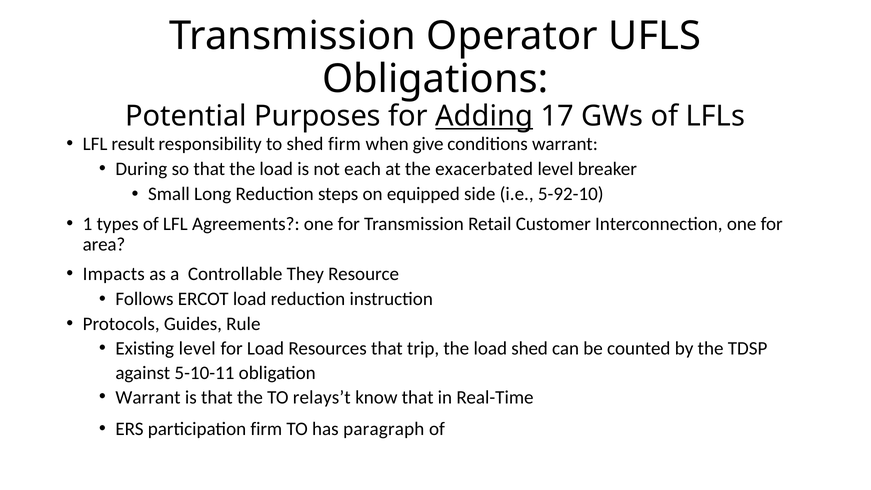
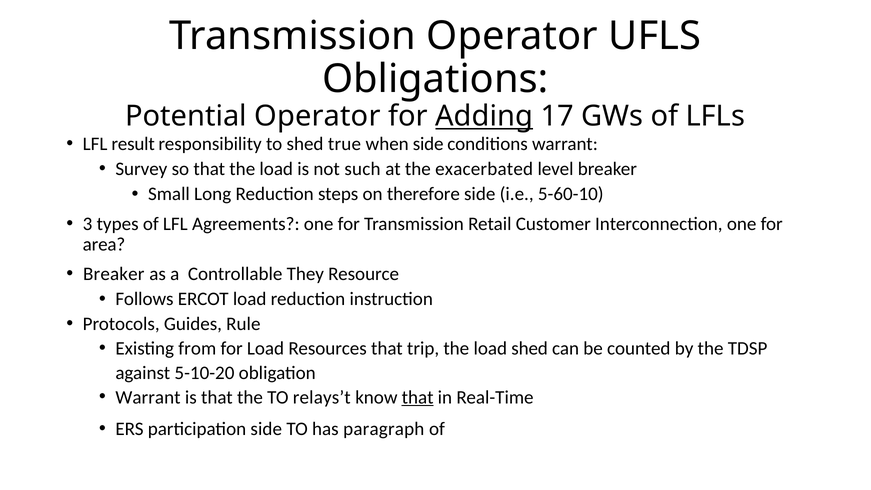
Potential Purposes: Purposes -> Operator (318, 116)
shed firm: firm -> true (344, 144)
when give: give -> side (428, 144)
During: During -> Survey (141, 169)
each: each -> such (363, 169)
equipped: equipped -> therefore (423, 194)
5-92-10: 5-92-10 -> 5-60-10 (571, 194)
1: 1 -> 3 (88, 224)
Impacts: Impacts -> Breaker (114, 274)
Existing level: level -> from (197, 348)
5-10-11: 5-10-11 -> 5-10-20 (204, 373)
that underline: none -> present (418, 397)
participation firm: firm -> side (266, 429)
